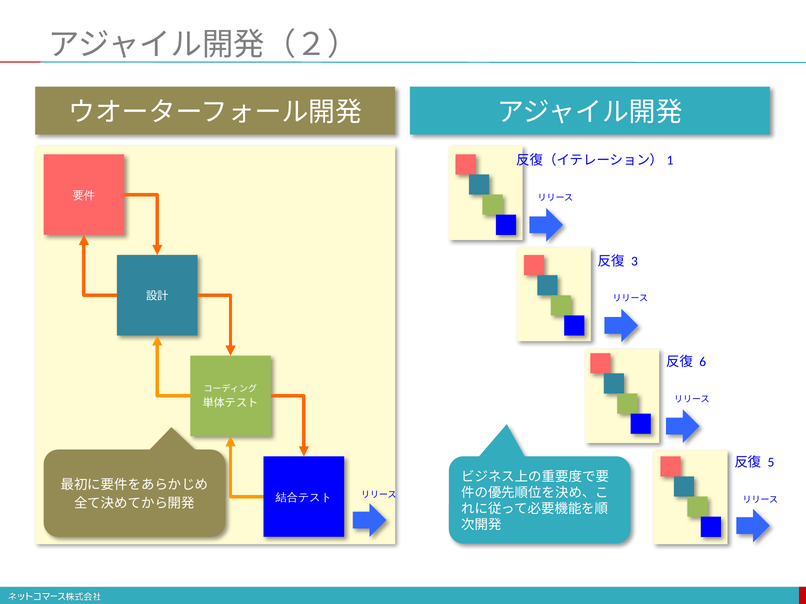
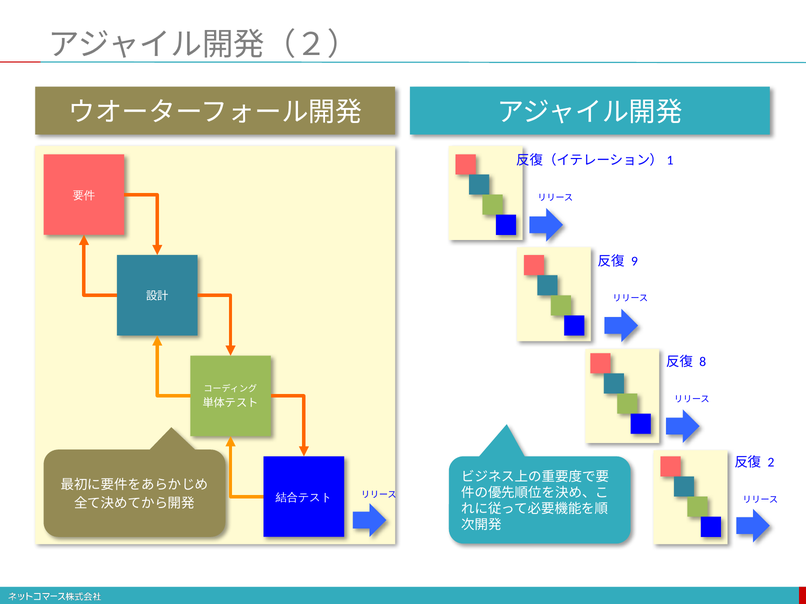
3: 3 -> 9 (634, 261)
6: 6 -> 8 (703, 362)
5: 5 -> 2 (771, 463)
